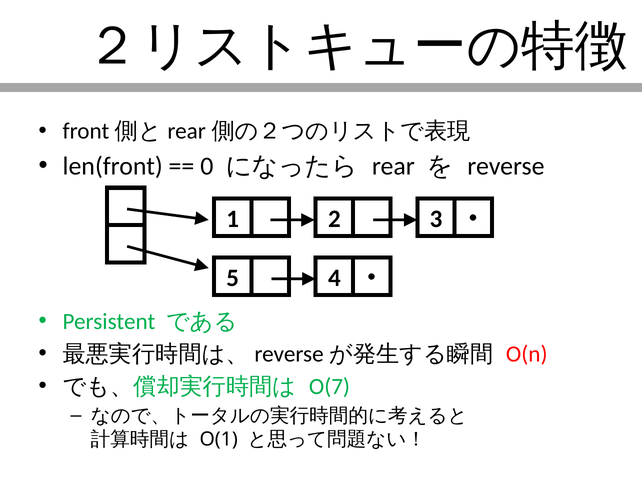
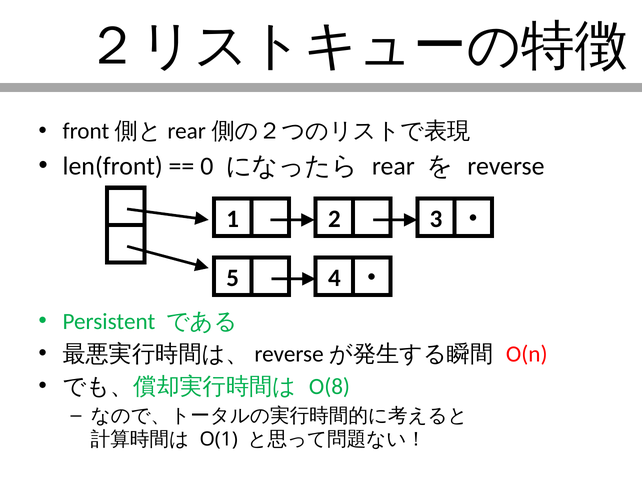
O(7: O(7 -> O(8 (329, 386)
